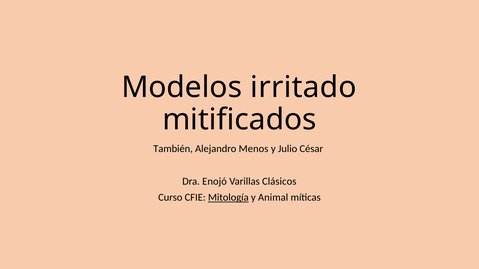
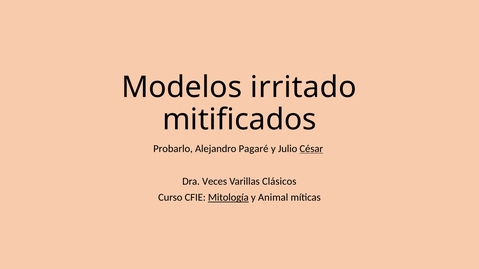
También: También -> Probarlo (173, 149)
Menos: Menos -> Pagaré (254, 149)
César underline: none -> present (311, 149)
Enojó: Enojó -> Veces (215, 182)
